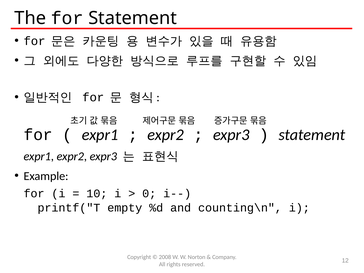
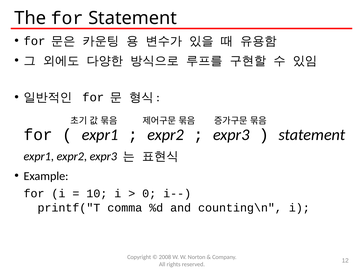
empty: empty -> comma (125, 208)
